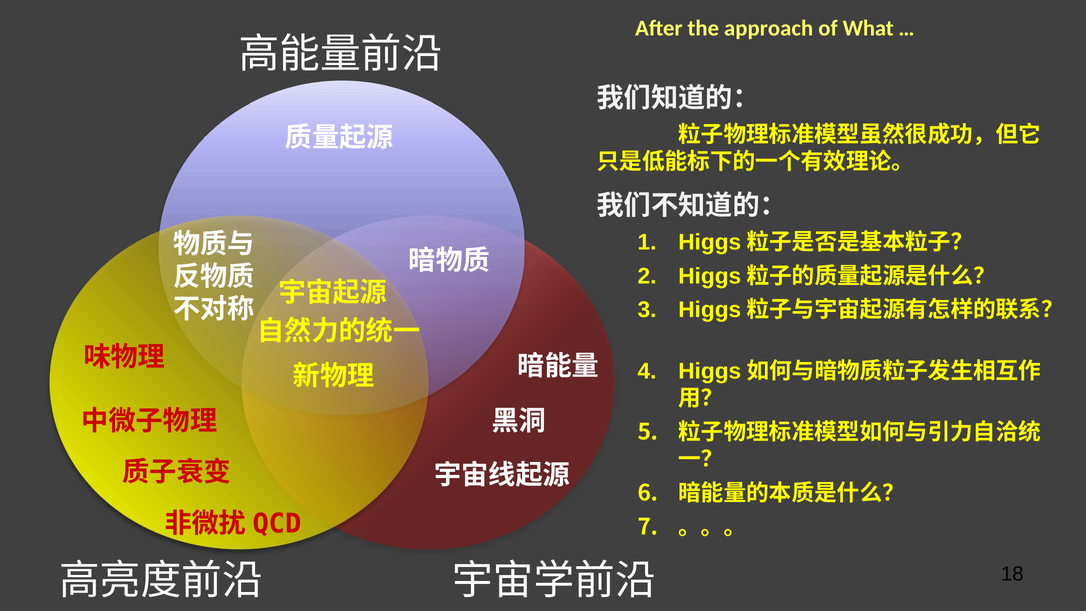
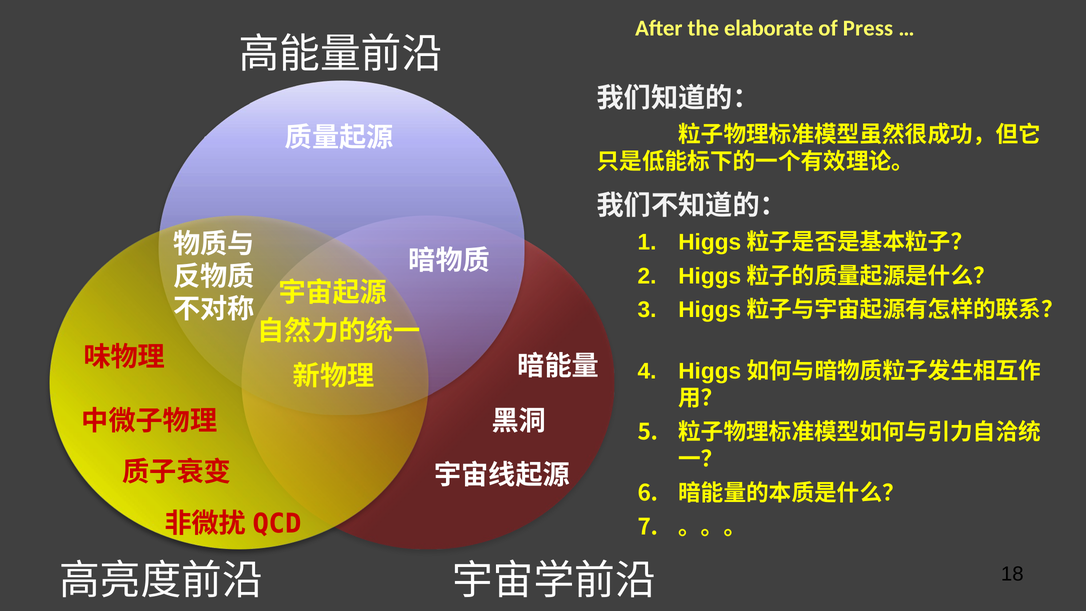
approach: approach -> elaborate (769, 28)
What: What -> Press (868, 28)
